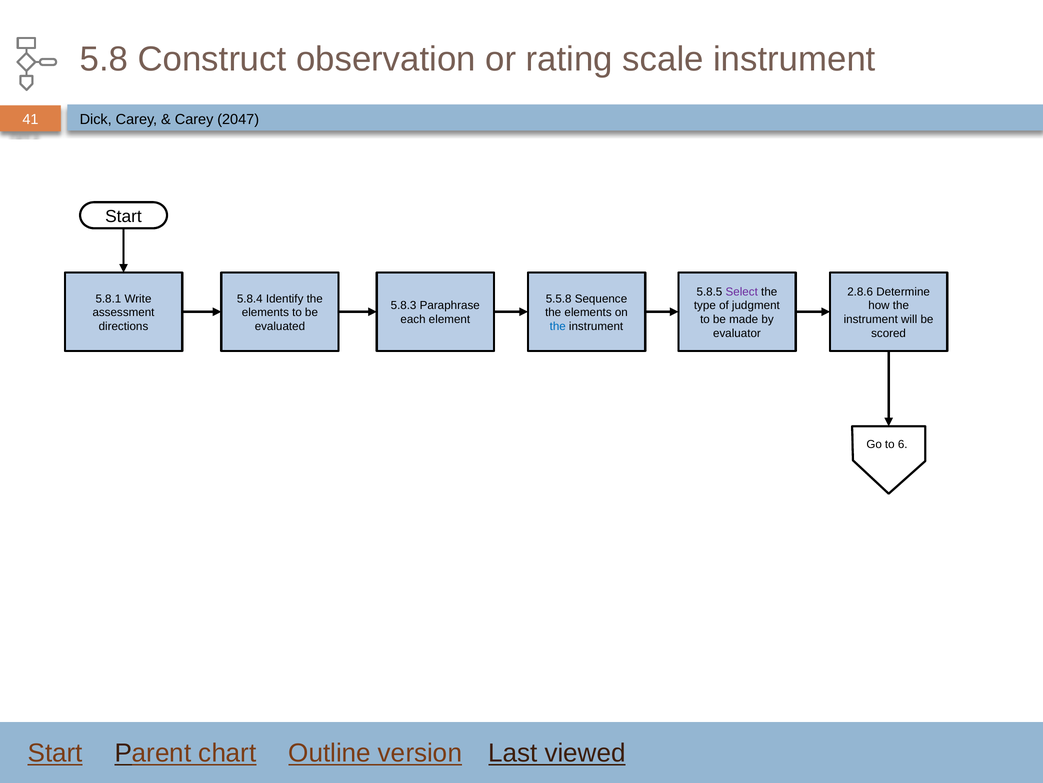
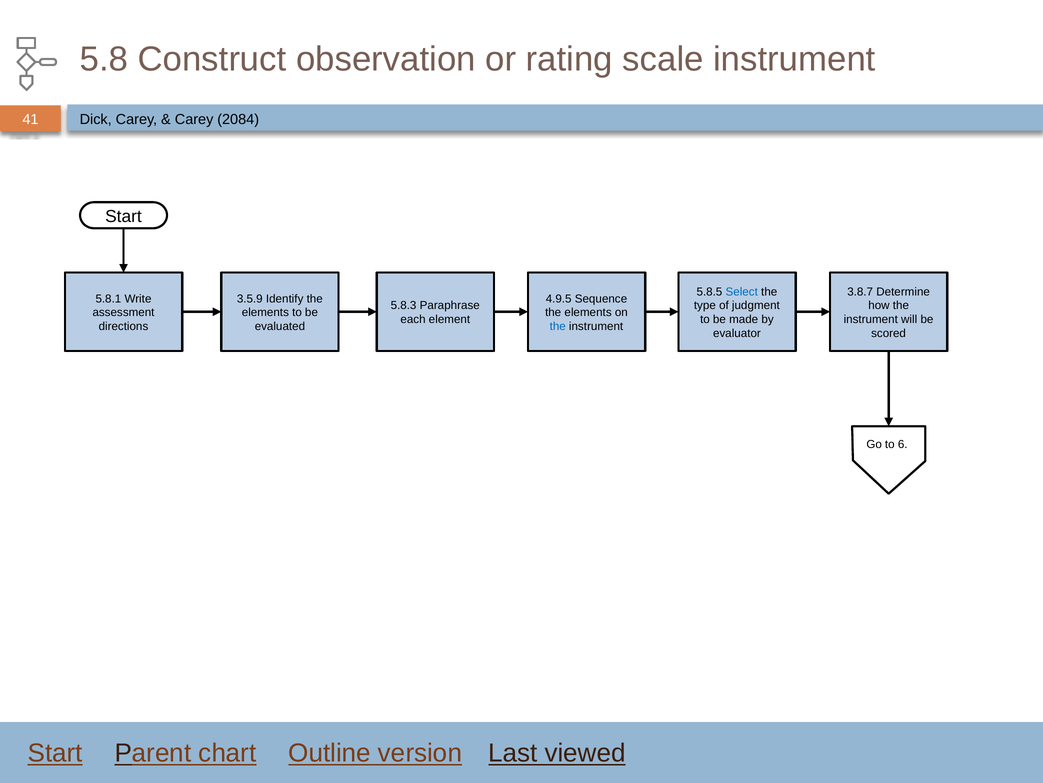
2047: 2047 -> 2084 (238, 119)
Select colour: purple -> blue (742, 291)
2.8.6: 2.8.6 -> 3.8.7 (860, 291)
5.8.4: 5.8.4 -> 3.5.9 (250, 298)
5.5.8: 5.5.8 -> 4.9.5 (559, 298)
